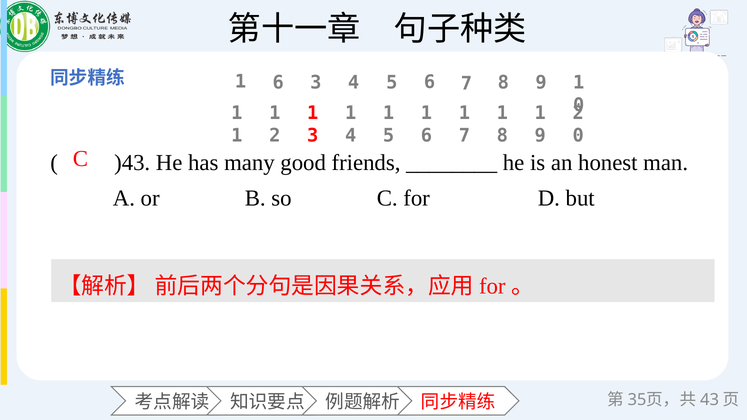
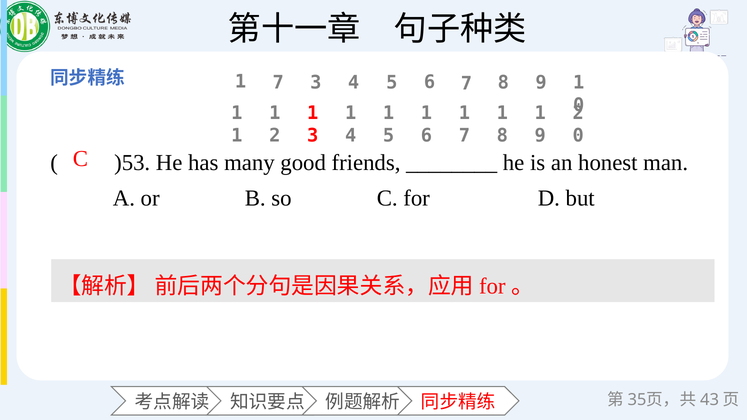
6: 6 -> 7 (278, 83)
)43: )43 -> )53 (132, 163)
